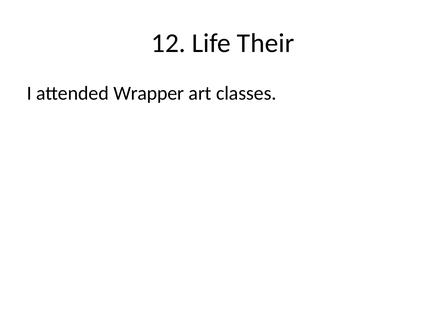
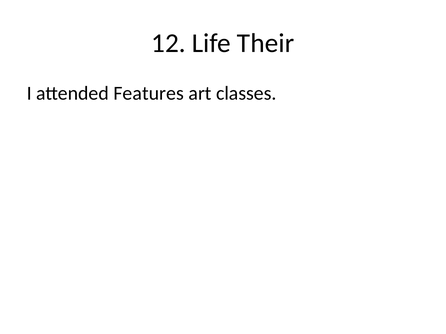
Wrapper: Wrapper -> Features (149, 94)
